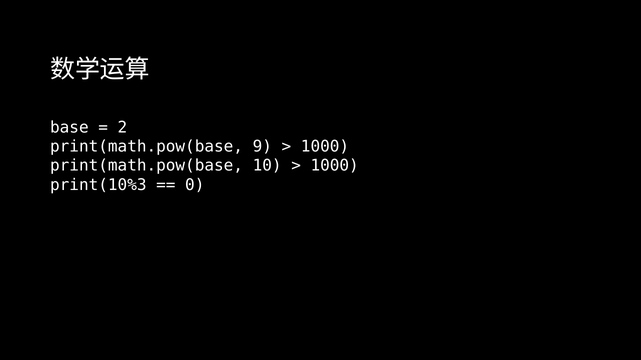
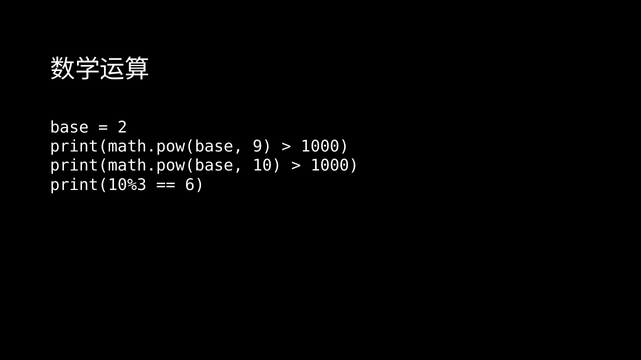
0: 0 -> 6 (195, 185)
